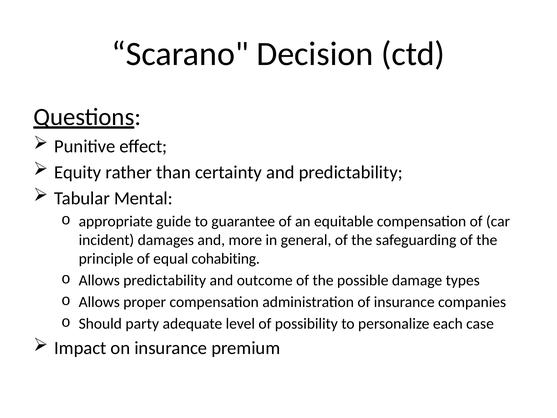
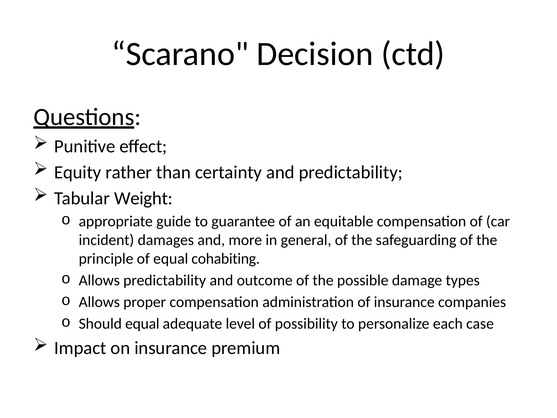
Mental: Mental -> Weight (143, 198)
Should party: party -> equal (142, 324)
